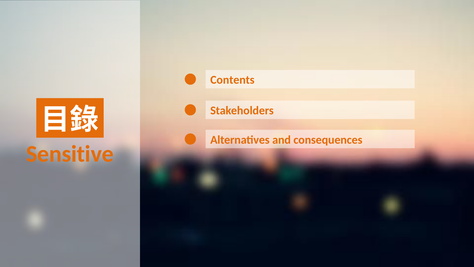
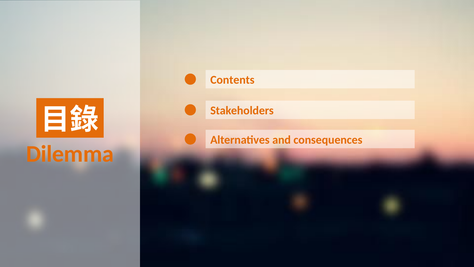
Sensitive: Sensitive -> Dilemma (70, 154)
